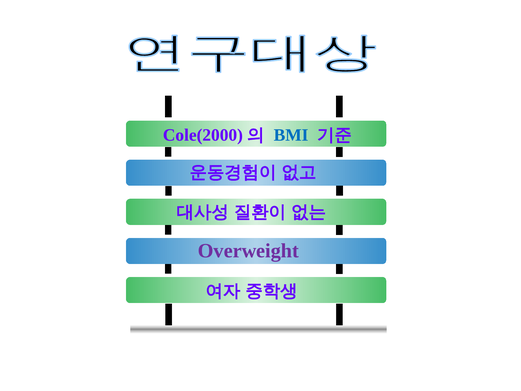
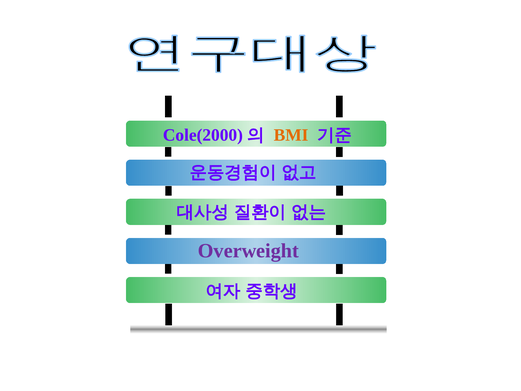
BMI colour: blue -> orange (291, 135)
